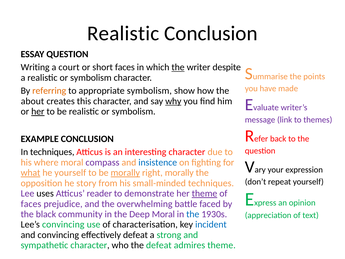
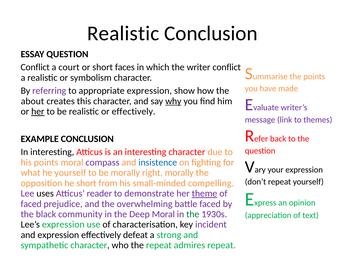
Writing: Writing -> Conflict (35, 67)
the underline: present -> none (178, 67)
writer despite: despite -> conflict (227, 67)
referring colour: orange -> purple (49, 91)
appropriate symbolism: symbolism -> expression (149, 91)
be realistic or symbolism: symbolism -> effectively (134, 111)
In techniques: techniques -> interesting (52, 152)
his where: where -> points (46, 162)
what underline: present -> none (31, 173)
morally underline: present -> none (125, 173)
he story: story -> short (86, 183)
small-minded techniques: techniques -> compelling (211, 183)
faces: faces -> faced (31, 204)
the colour: blue -> green (193, 214)
Lee’s convincing: convincing -> expression (63, 224)
incident colour: blue -> purple (211, 224)
and convincing: convincing -> expression (58, 235)
the defeat: defeat -> repeat (159, 245)
admires theme: theme -> repeat (222, 245)
